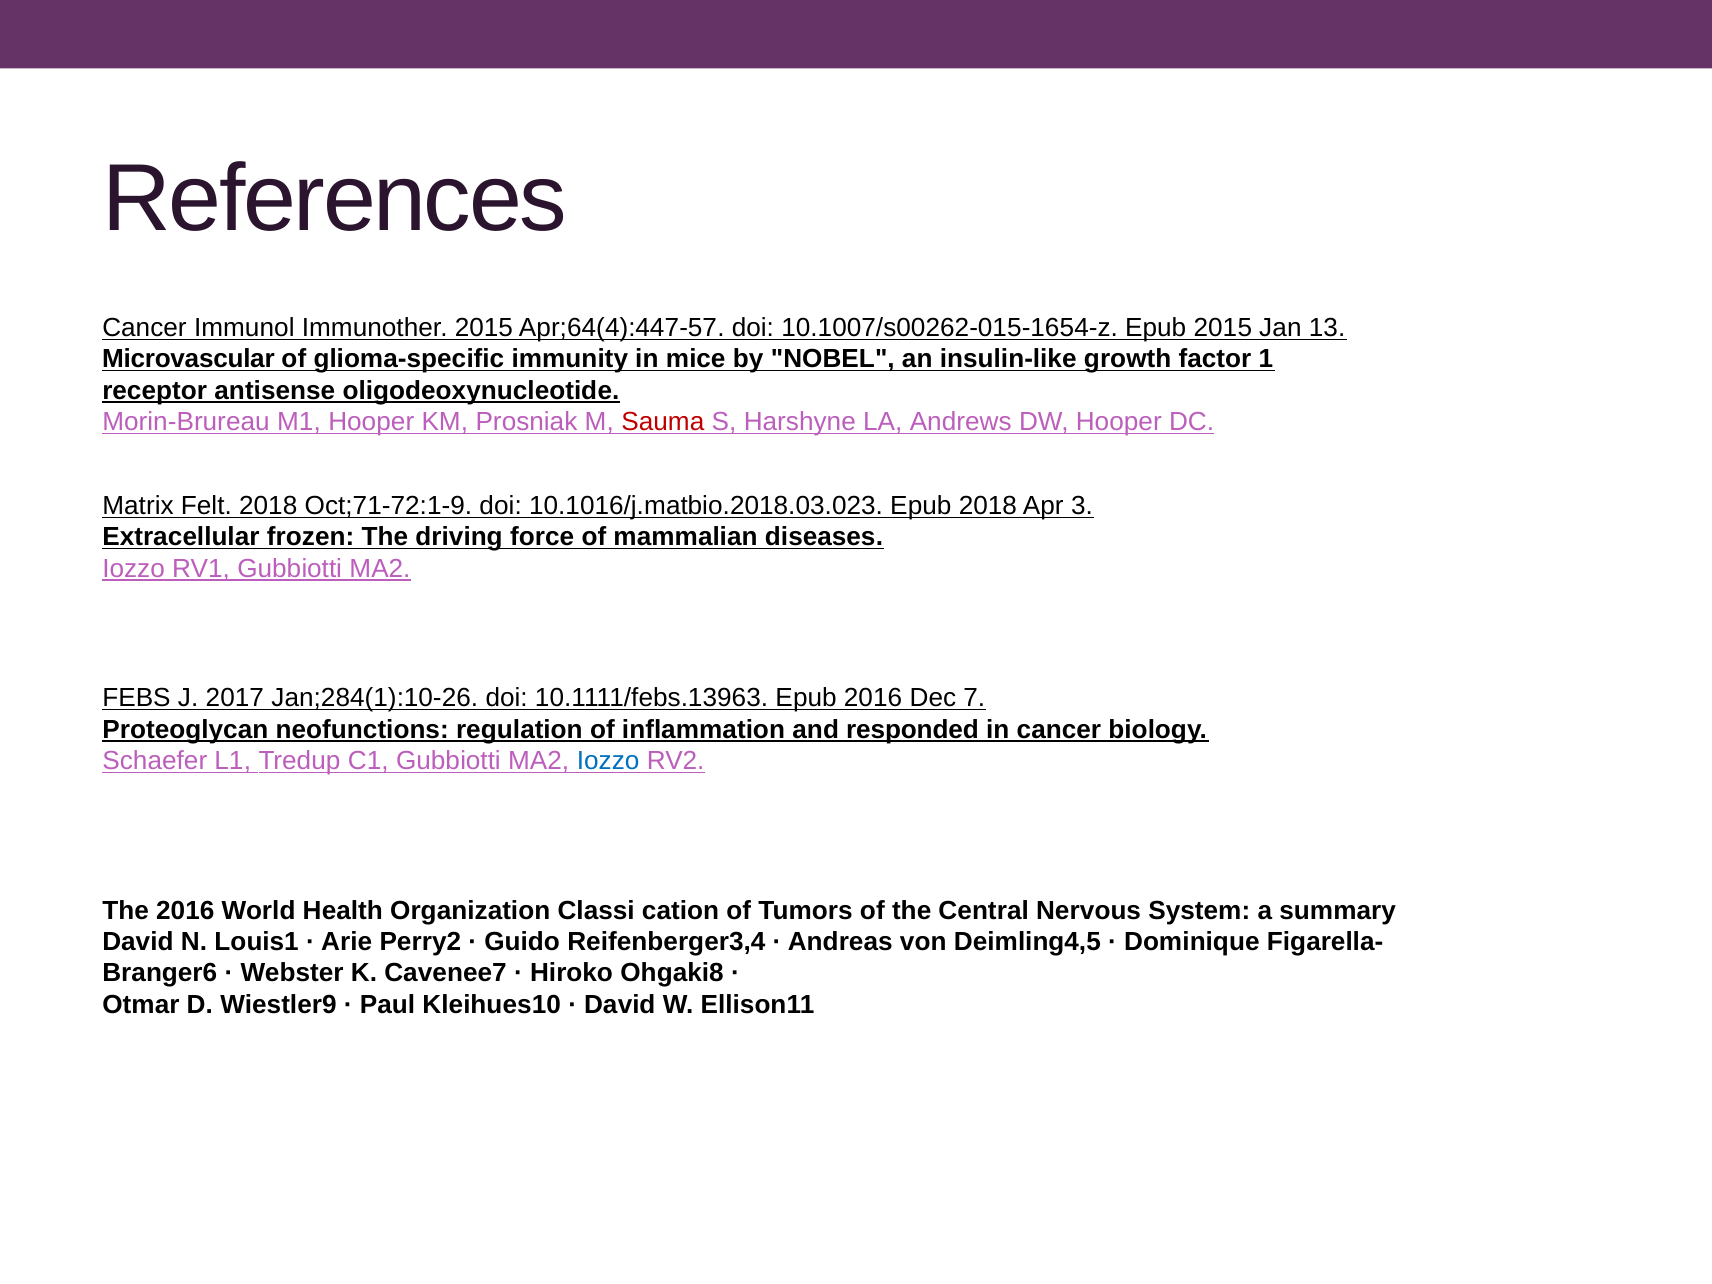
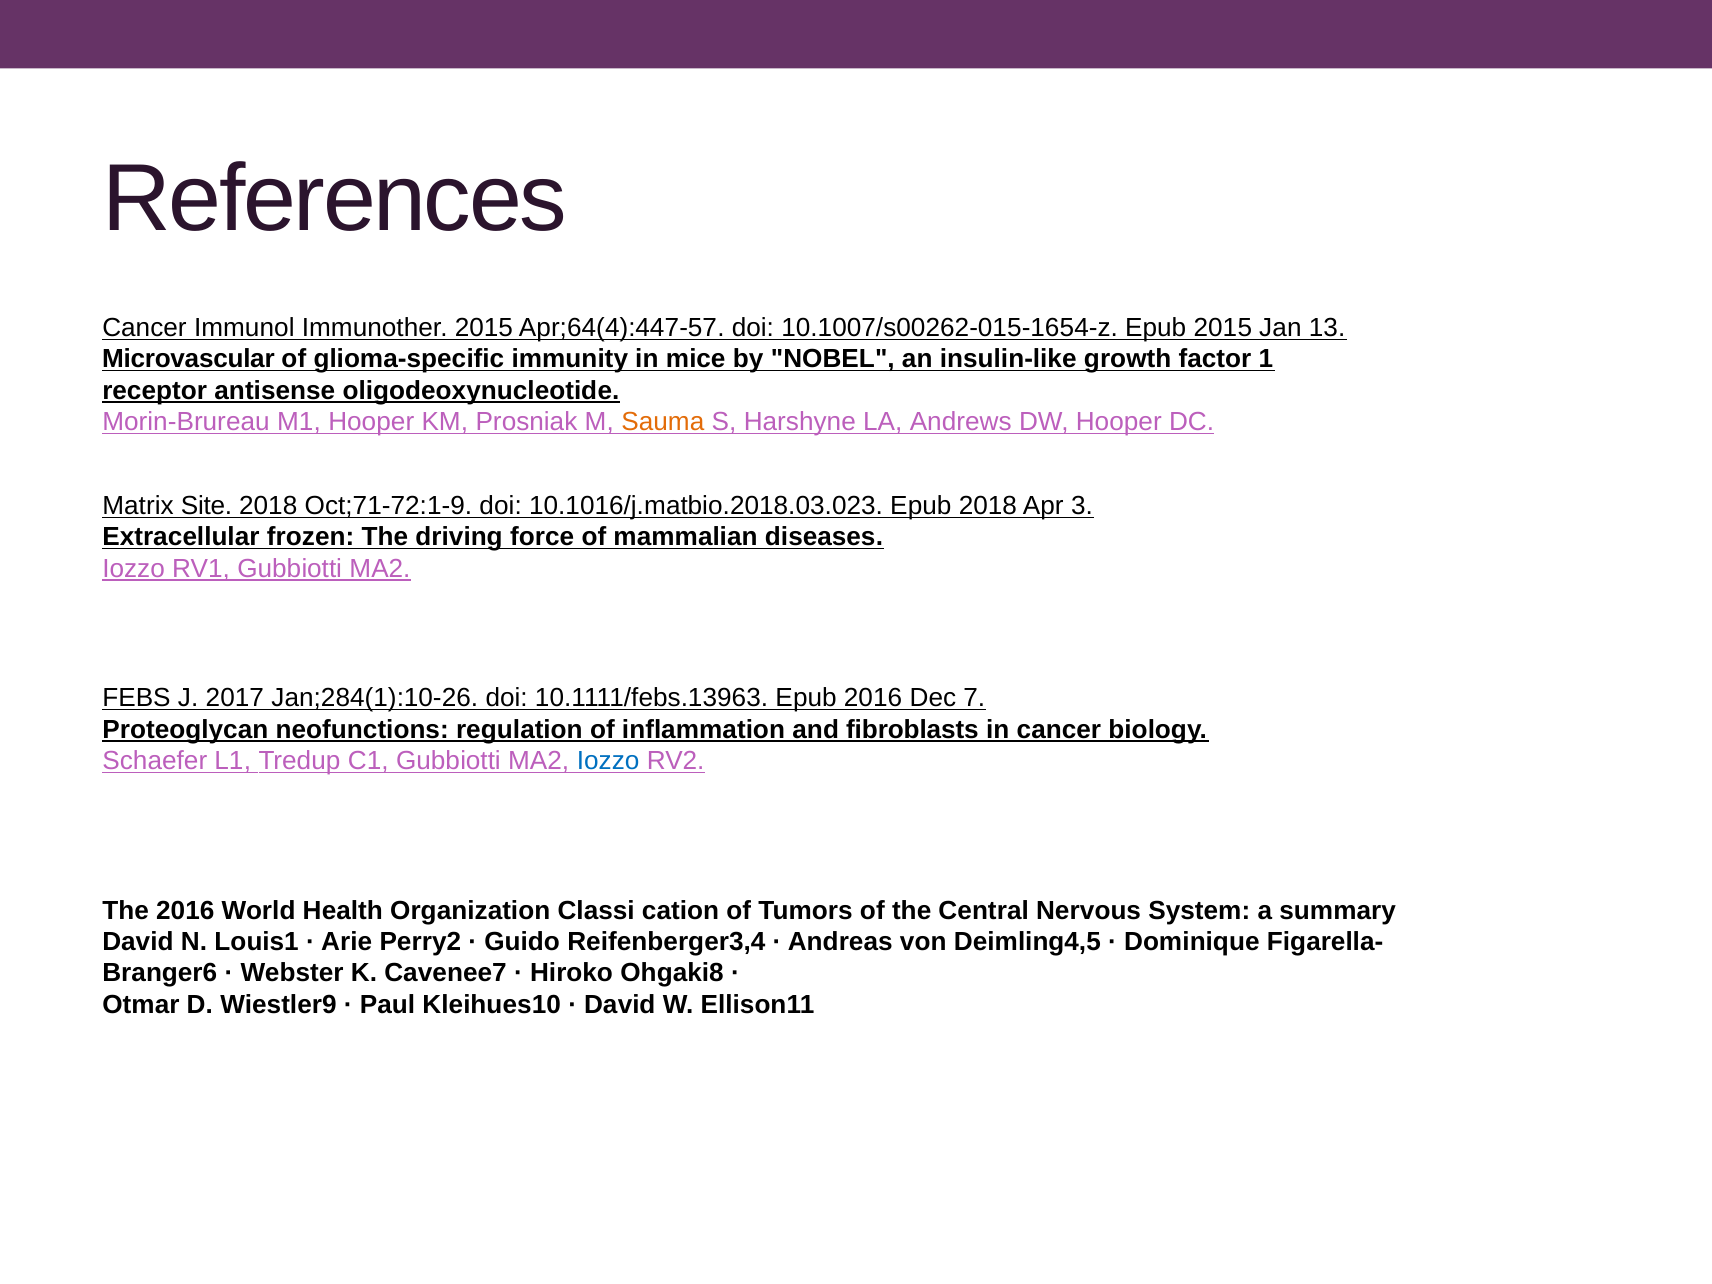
Sauma colour: red -> orange (663, 422)
Felt: Felt -> Site (207, 506)
responded: responded -> fibroblasts (912, 729)
